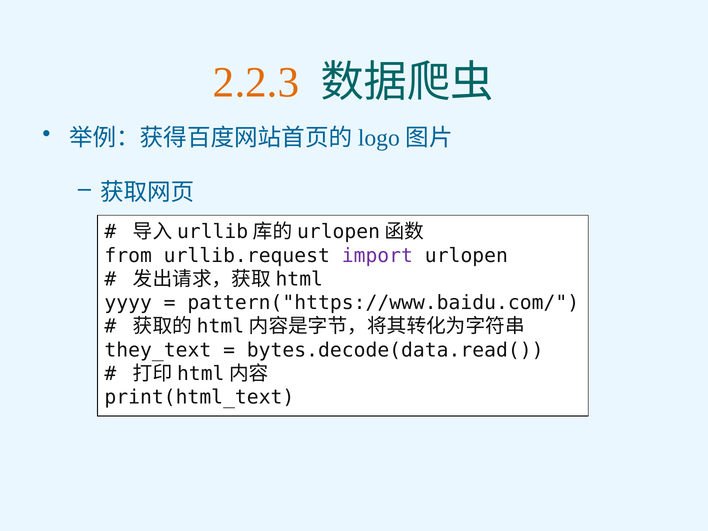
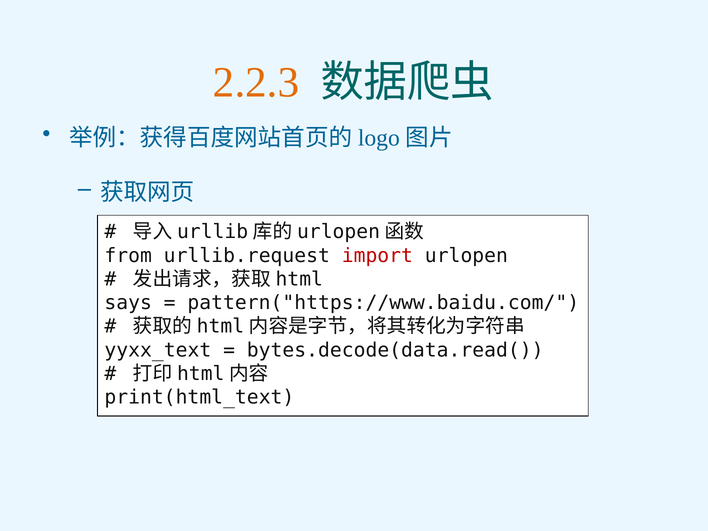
import colour: purple -> red (377, 256)
yyyy: yyyy -> says (128, 303)
they_text: they_text -> yyxx_text (158, 350)
